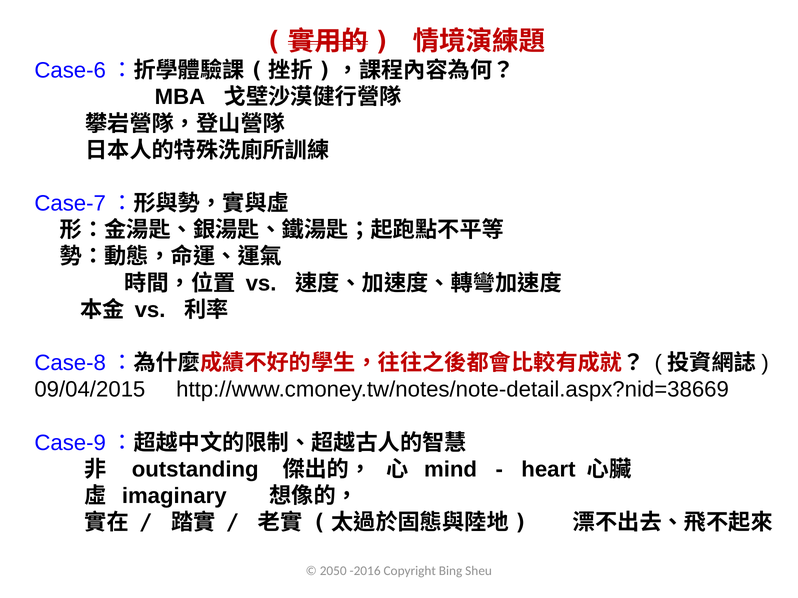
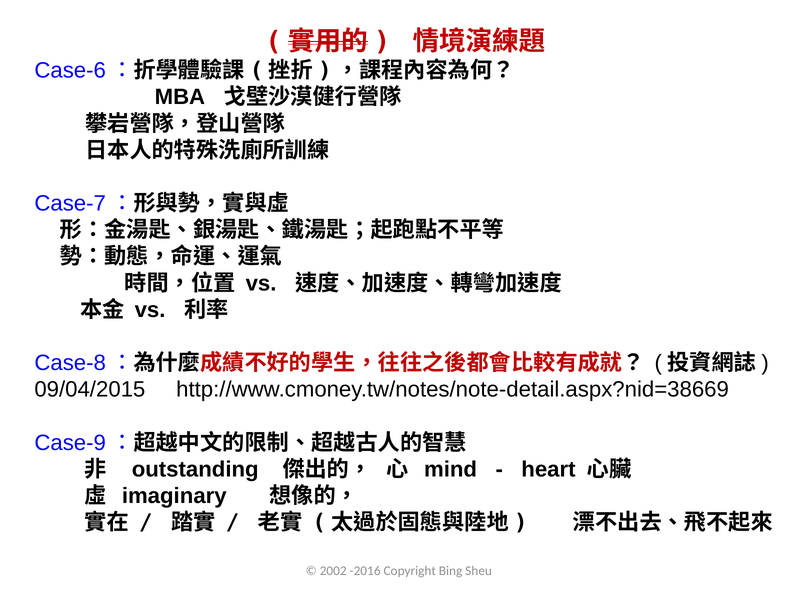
2050: 2050 -> 2002 (333, 572)
